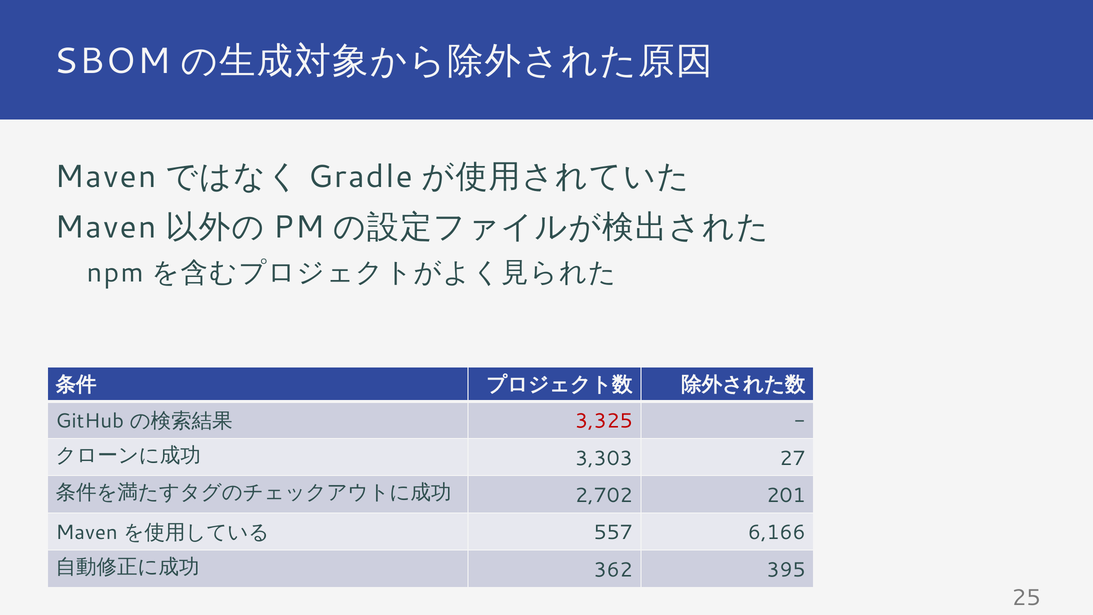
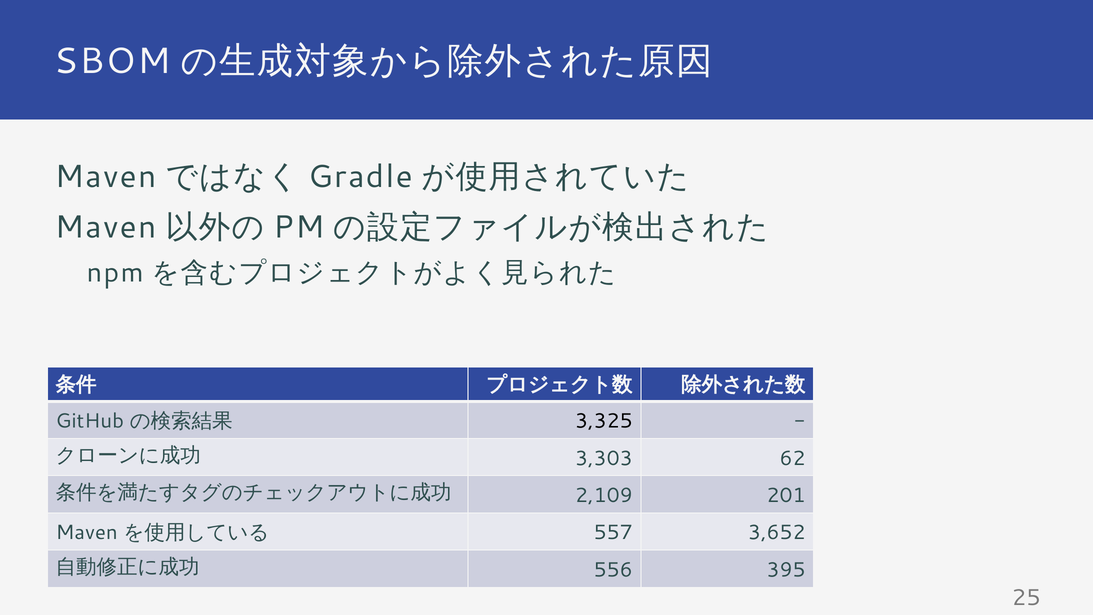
3,325 colour: red -> black (604, 421)
27: 27 -> 62 (793, 458)
2,702: 2,702 -> 2,109 (604, 495)
6,166: 6,166 -> 3,652 (777, 532)
362: 362 -> 556 (613, 570)
